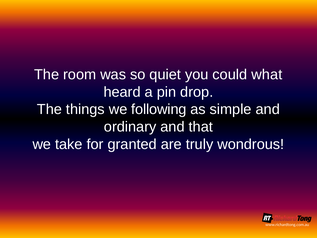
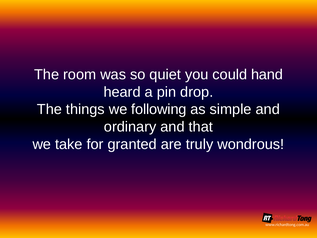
what: what -> hand (267, 74)
